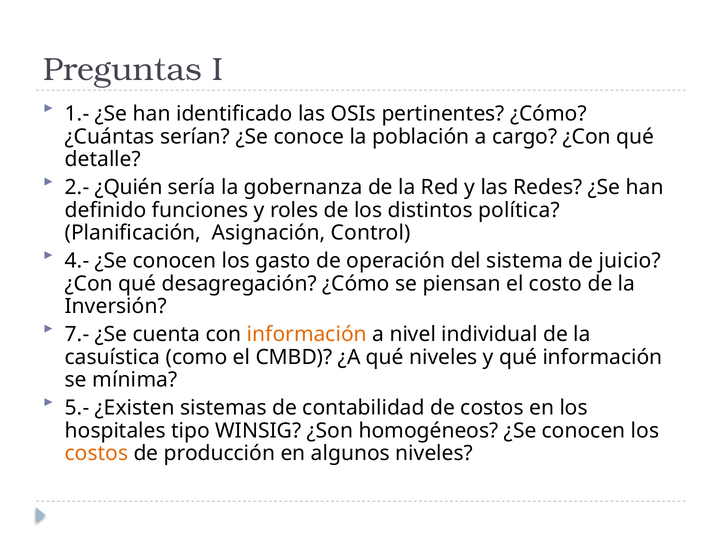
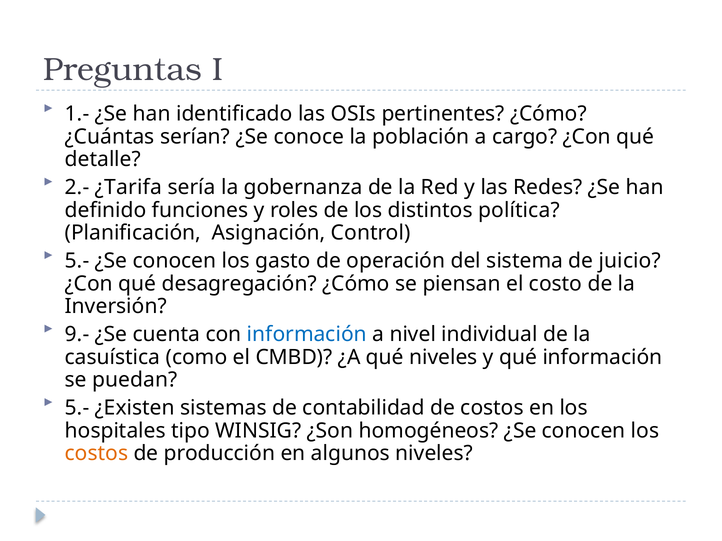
¿Quién: ¿Quién -> ¿Tarifa (128, 188)
4.-: 4.- -> 5.- (77, 261)
7.-: 7.- -> 9.- (77, 335)
información colour: orange -> blue (307, 335)
mínima: mínima -> puedan (135, 380)
